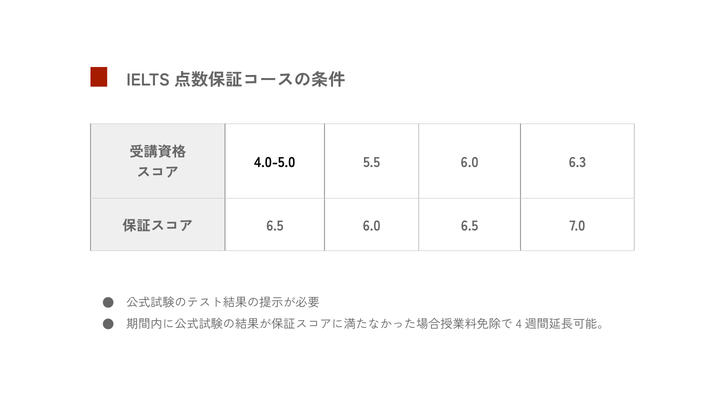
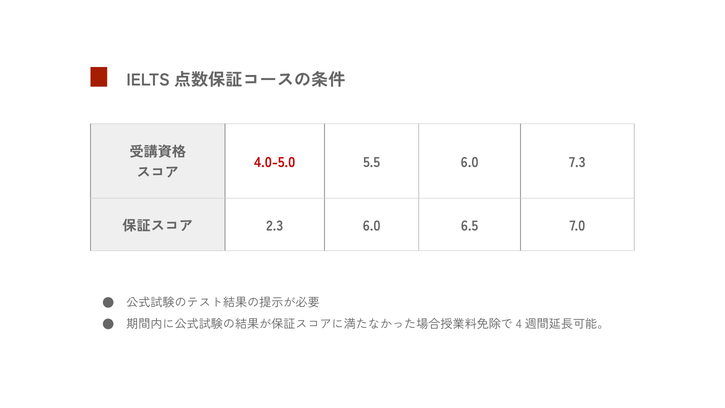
4.0-5.0 colour: black -> red (275, 162)
6.3: 6.3 -> 7.3 (577, 162)
6.5: 6.5 -> 2.3 (275, 226)
